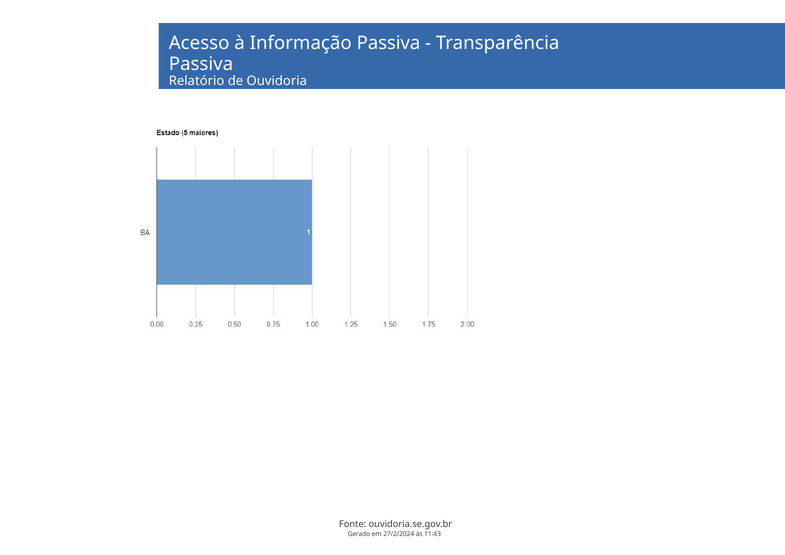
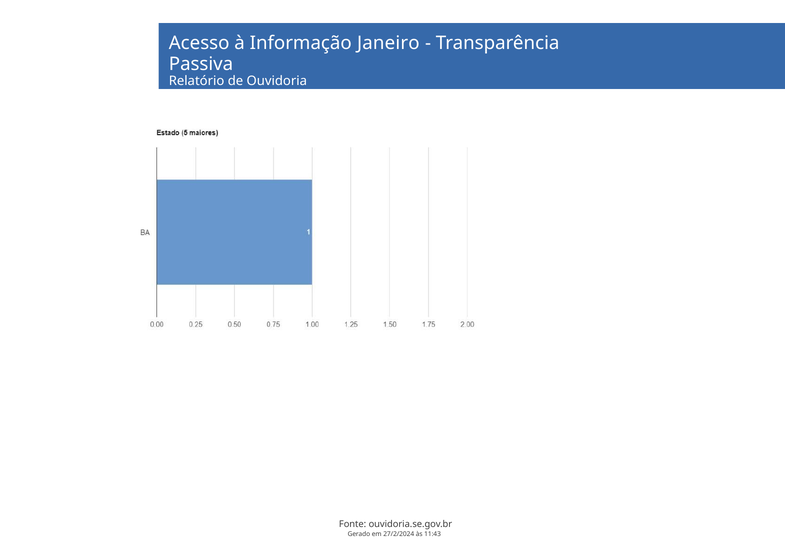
Informação Passiva: Passiva -> Janeiro (388, 43)
